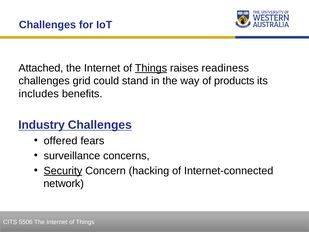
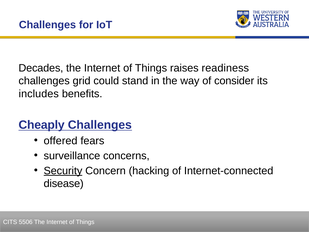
Attached: Attached -> Decades (41, 68)
Things underline: present -> none (151, 68)
products: products -> consider (234, 81)
Industry: Industry -> Cheaply (42, 125)
network: network -> disease (64, 183)
